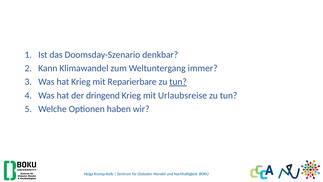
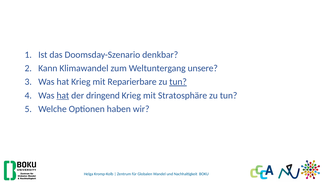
immer: immer -> unsere (203, 68)
hat underline: none -> present (63, 95)
Urlaubsreise: Urlaubsreise -> Stratosphäre (183, 95)
